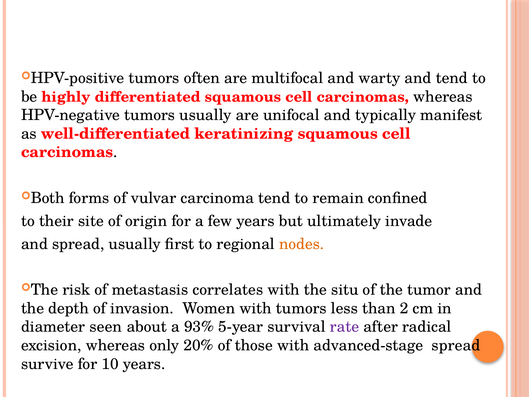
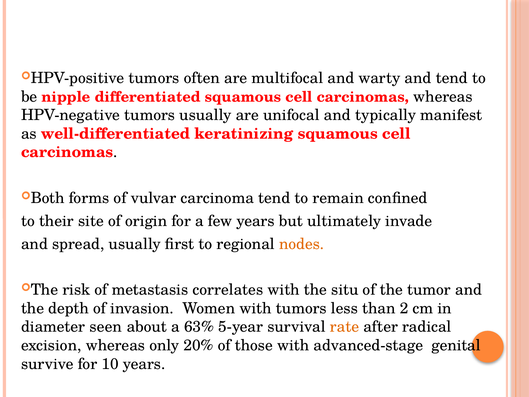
highly: highly -> nipple (66, 97)
93%: 93% -> 63% (199, 327)
rate colour: purple -> orange (344, 327)
advanced-stage spread: spread -> genital (456, 345)
